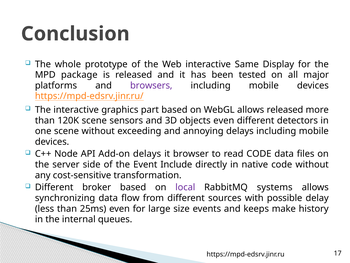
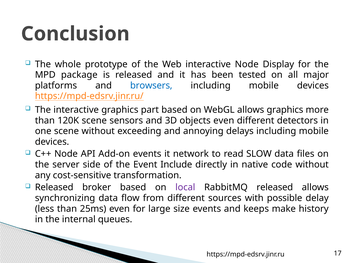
interactive Same: Same -> Node (247, 64)
browsers colour: purple -> blue (151, 85)
allows released: released -> graphics (285, 110)
Add-on delays: delays -> events (147, 154)
browser: browser -> network (191, 154)
read CODE: CODE -> SLOW (259, 154)
Different: Different -> Released (54, 187)
RabbitMQ systems: systems -> released (275, 187)
